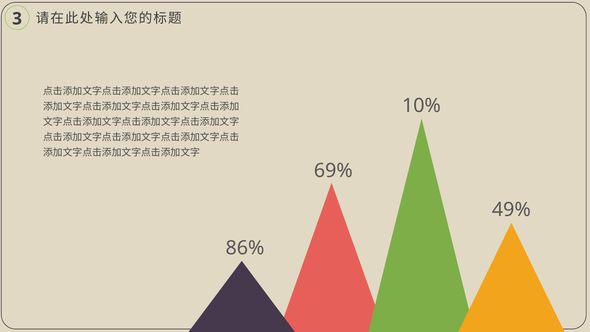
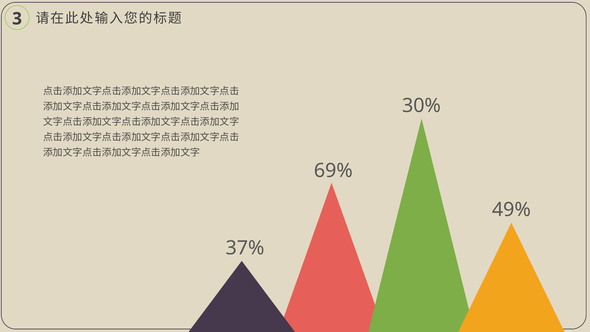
10%: 10% -> 30% (421, 106)
86%: 86% -> 37% (245, 248)
